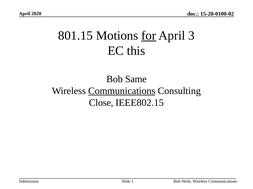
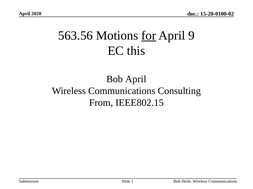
801.15: 801.15 -> 563.56 (76, 36)
3: 3 -> 9 (192, 36)
Bob Same: Same -> April (136, 79)
Communications underline: present -> none (122, 91)
Close: Close -> From (101, 103)
